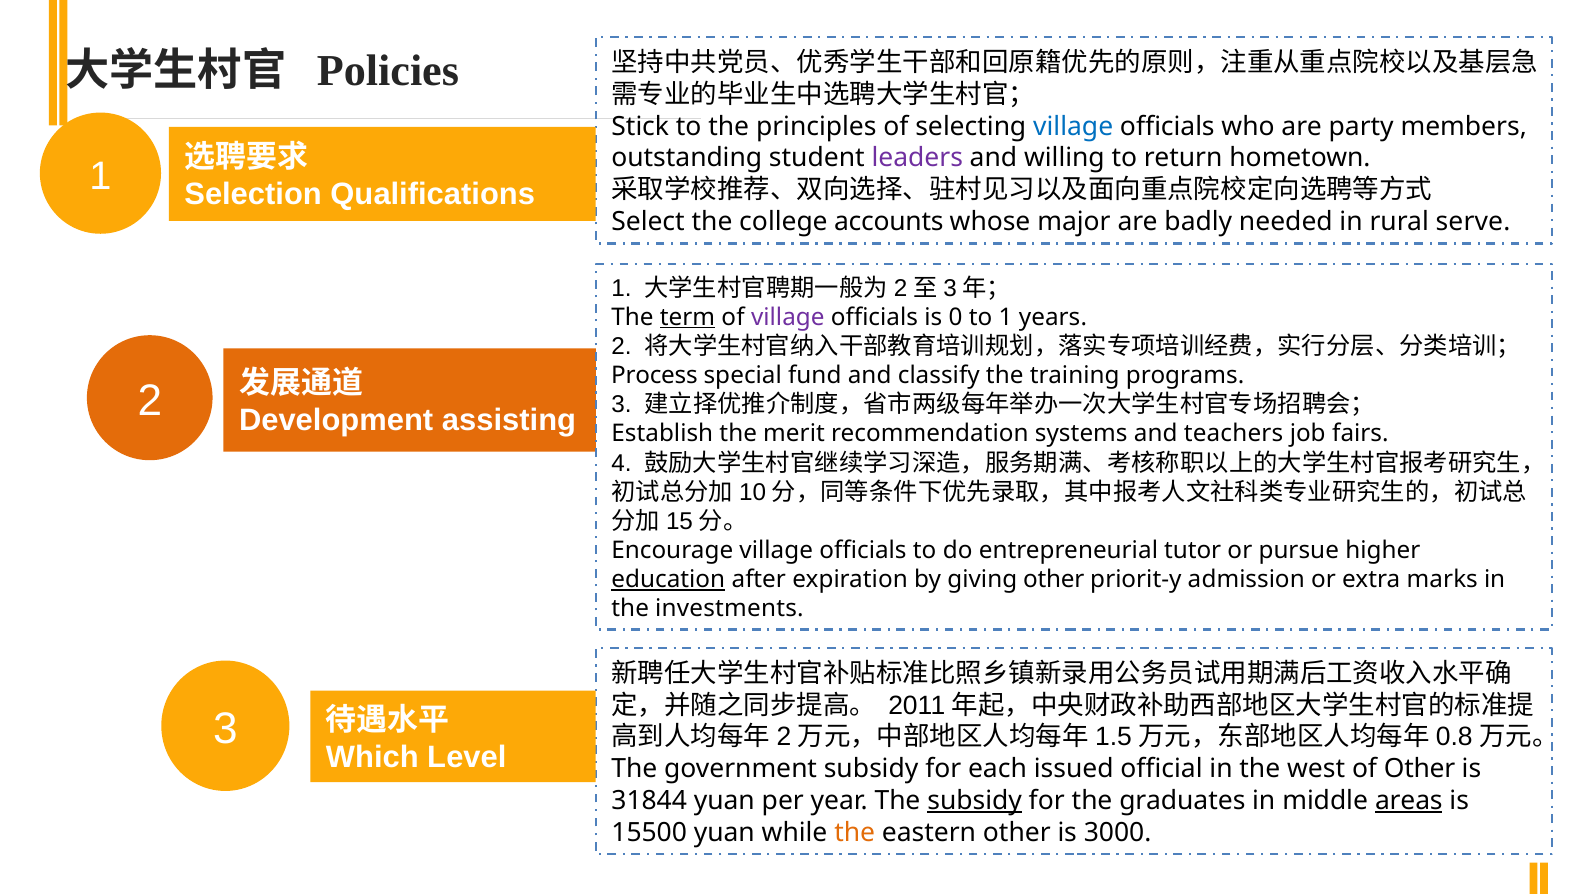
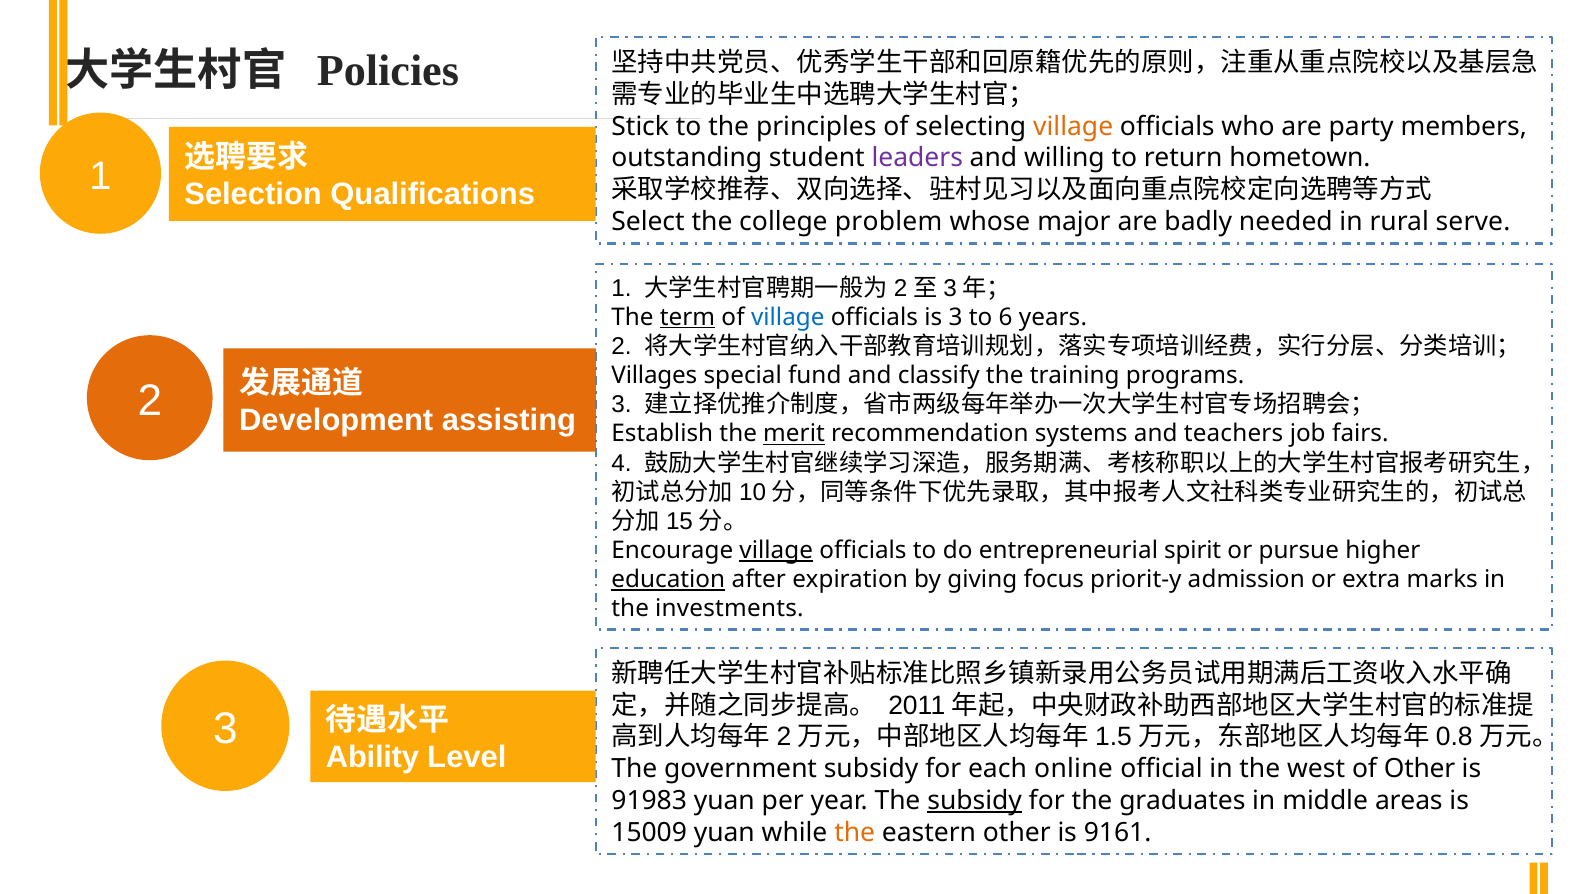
village colour: blue -> orange (1073, 126)
accounts: accounts -> problem (889, 222)
village colour: purple -> blue (788, 317)
is 0: 0 -> 3 (956, 317)
to 1: 1 -> 6 (1006, 317)
Process: Process -> Villages (654, 376)
merit underline: none -> present (794, 434)
village underline: none -> present (776, 550)
tutor: tutor -> spirit (1193, 550)
giving other: other -> focus (1054, 580)
Which: Which -> Ability (372, 757)
issued: issued -> online (1074, 769)
31844: 31844 -> 91983 (649, 801)
areas underline: present -> none (1409, 801)
15500: 15500 -> 15009 (649, 832)
3000: 3000 -> 9161 (1118, 832)
